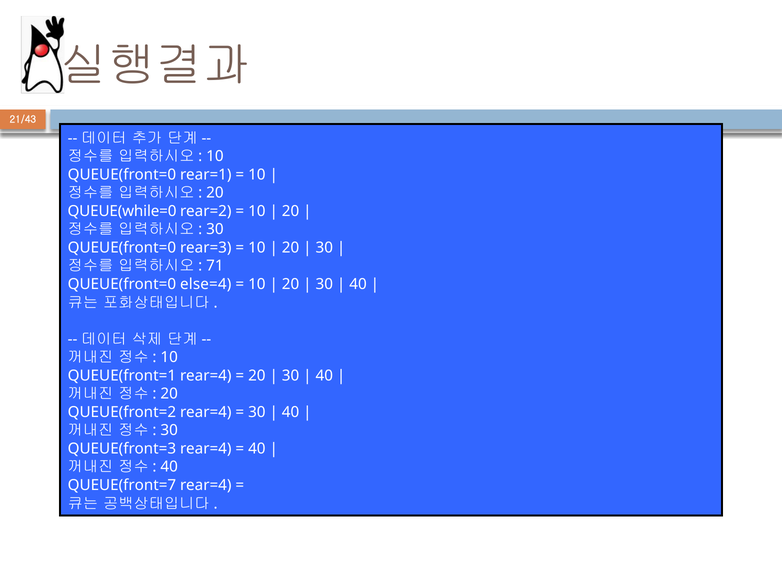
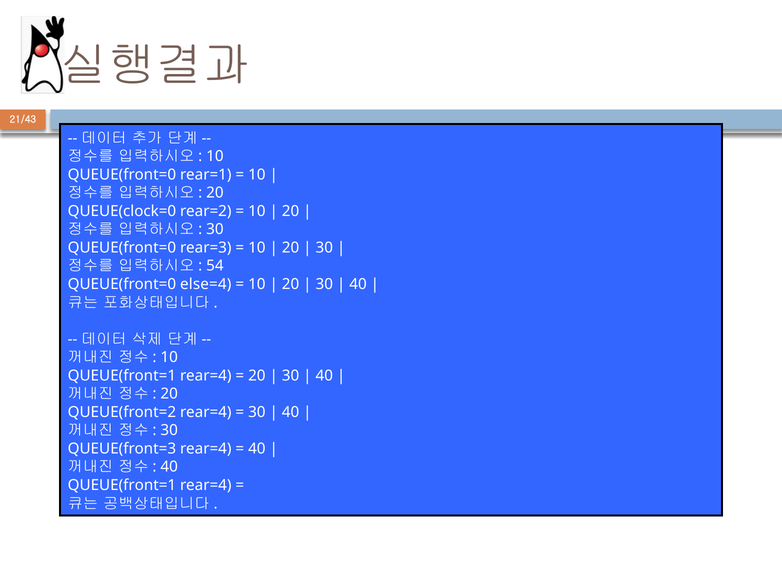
QUEUE(while=0: QUEUE(while=0 -> QUEUE(clock=0 (122, 211)
71: 71 -> 54 (215, 266)
QUEUE(front=7: QUEUE(front=7 -> QUEUE(front=1 (122, 485)
